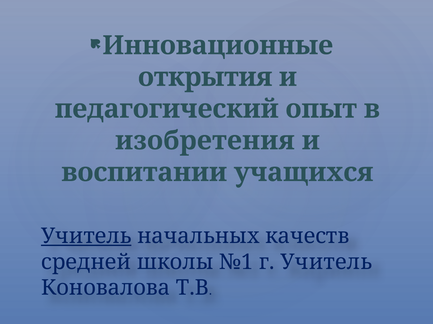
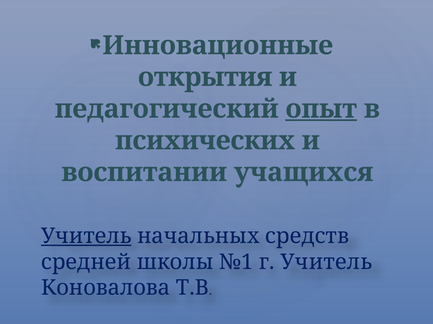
опыт underline: none -> present (321, 109)
изобретения: изобретения -> психических (205, 141)
качеств: качеств -> средств (307, 237)
